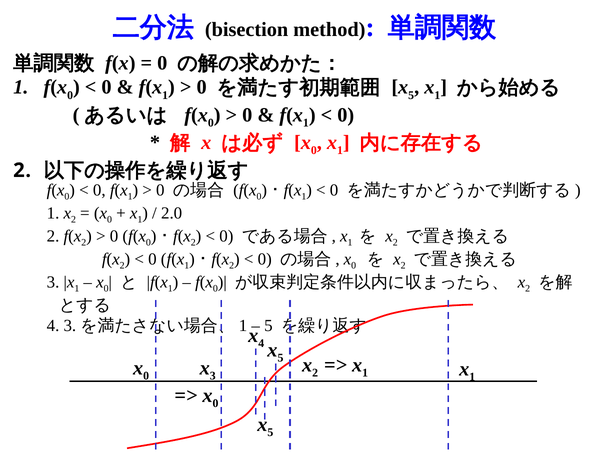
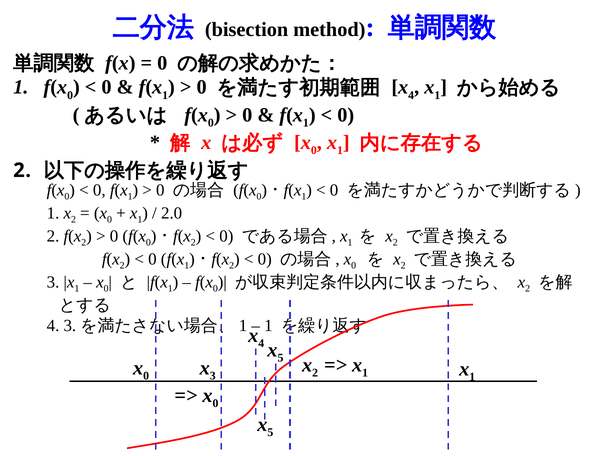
5: 5 -> 4 (411, 95)
5: 5 -> 1 (268, 326)
